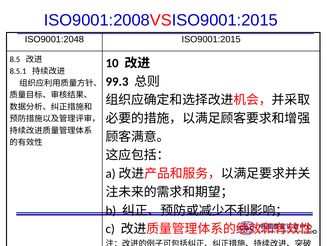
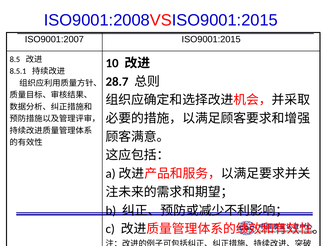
ISO9001:2048: ISO9001:2048 -> ISO9001:2007 (54, 40)
99.3: 99.3 -> 28.7 (117, 82)
